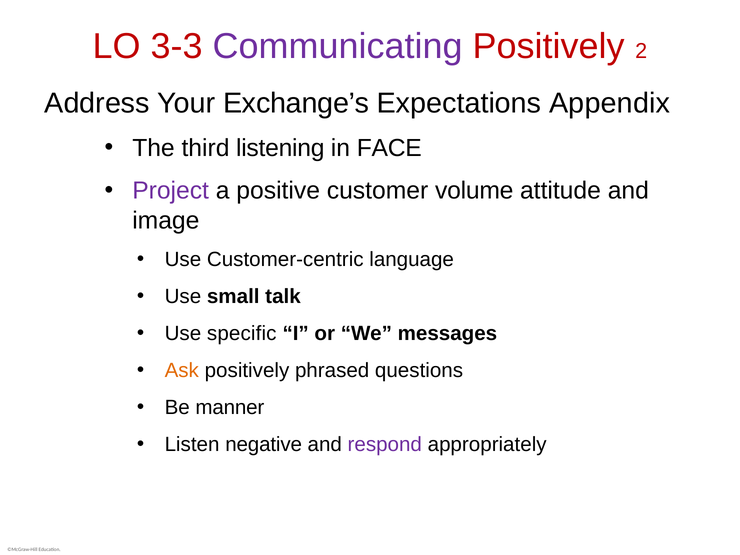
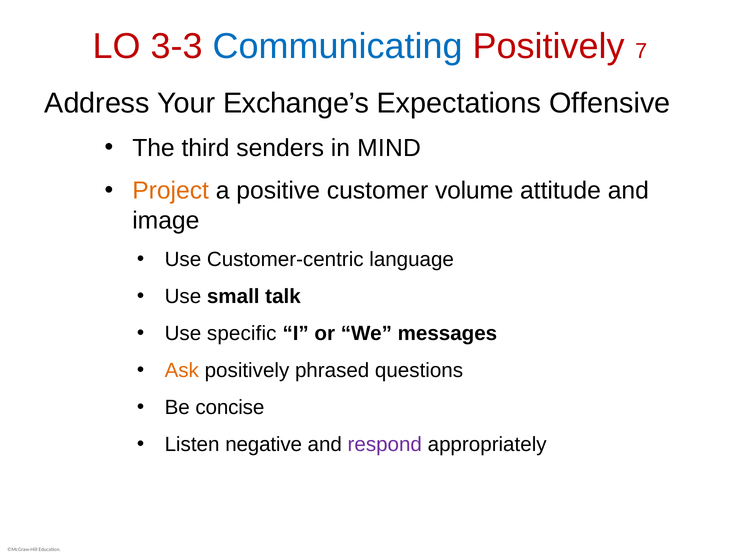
Communicating colour: purple -> blue (338, 46)
2: 2 -> 7 (641, 51)
Appendix: Appendix -> Offensive (610, 103)
listening: listening -> senders (280, 148)
FACE: FACE -> MIND (389, 148)
Project colour: purple -> orange (171, 191)
manner: manner -> concise (230, 408)
